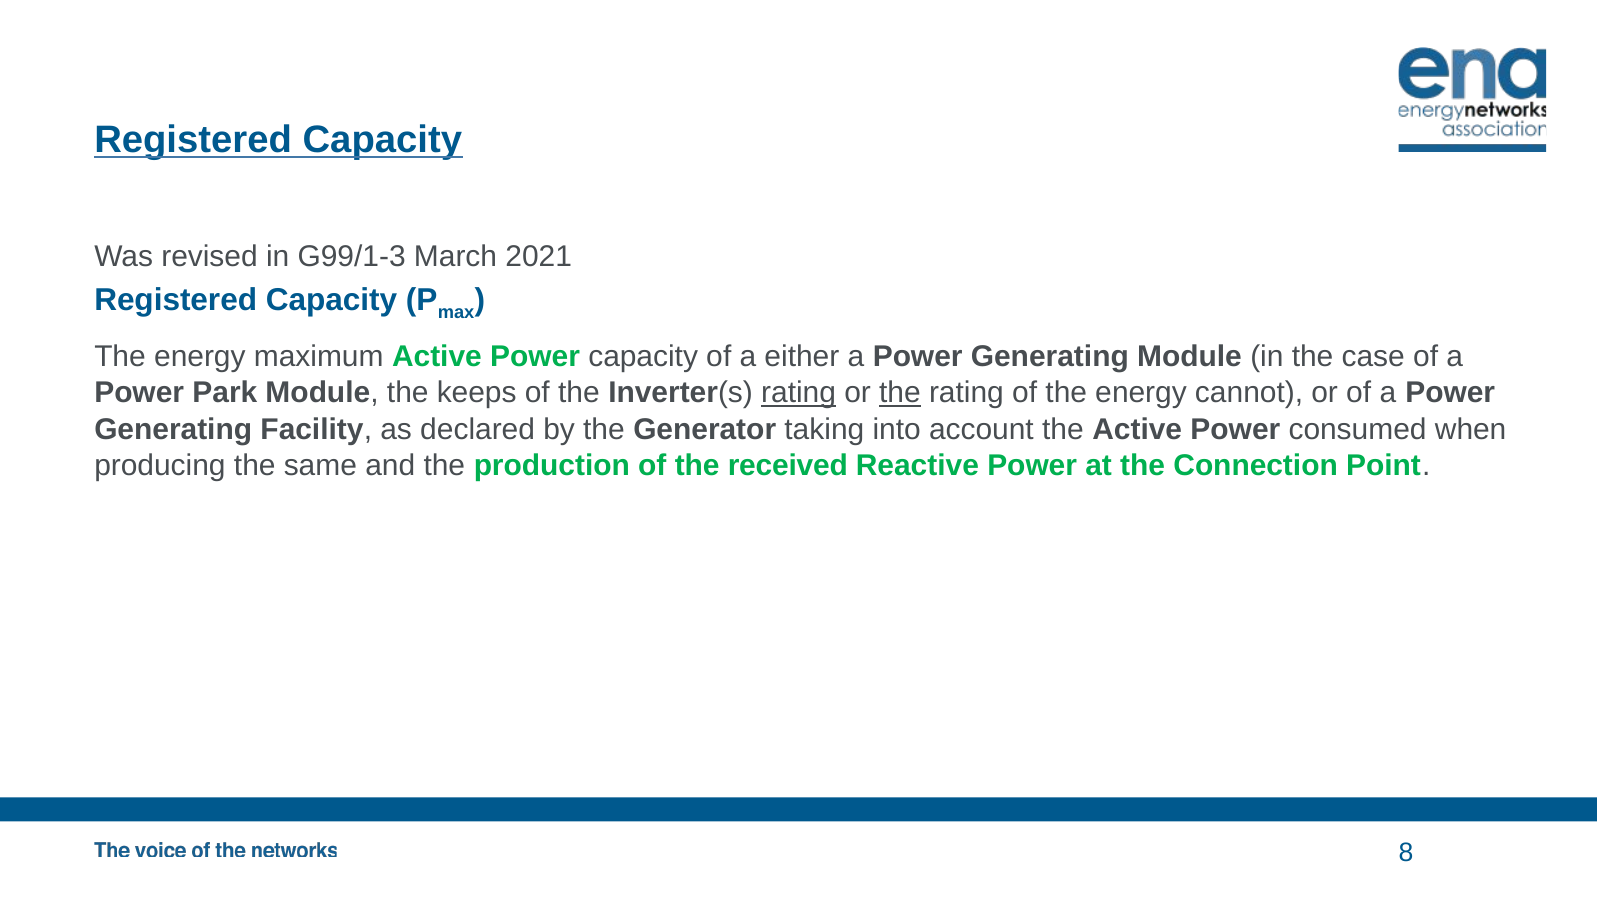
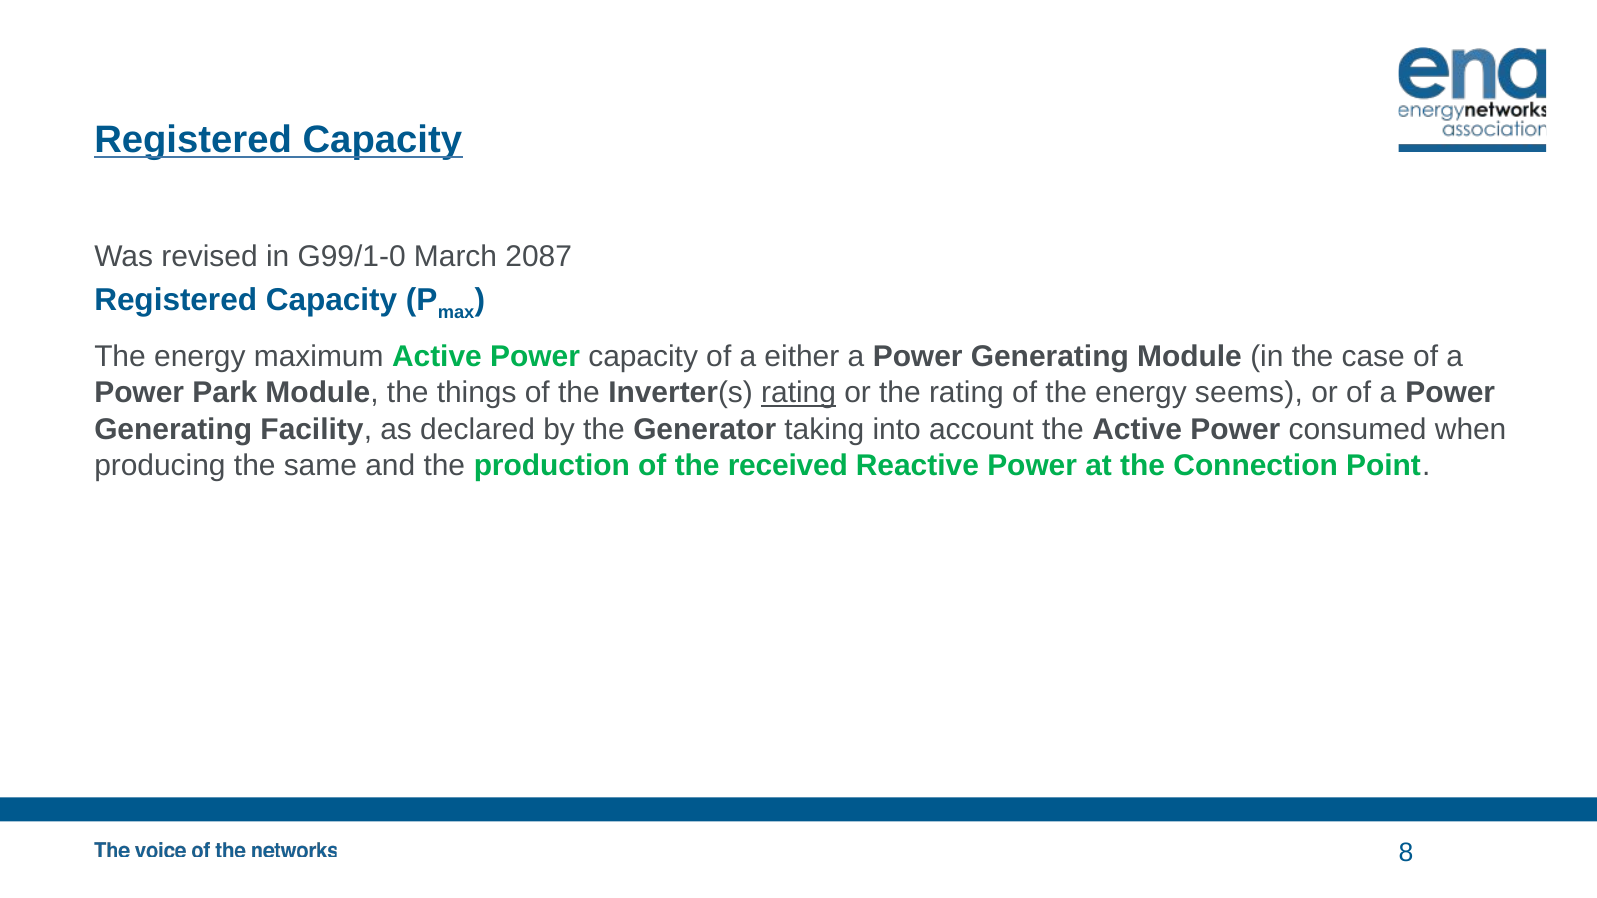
G99/1-3: G99/1-3 -> G99/1-0 (352, 256)
2021: 2021 -> 2087 (539, 256)
keeps: keeps -> things (477, 393)
the underline: present -> none (900, 393)
cannot: cannot -> seems (1249, 393)
